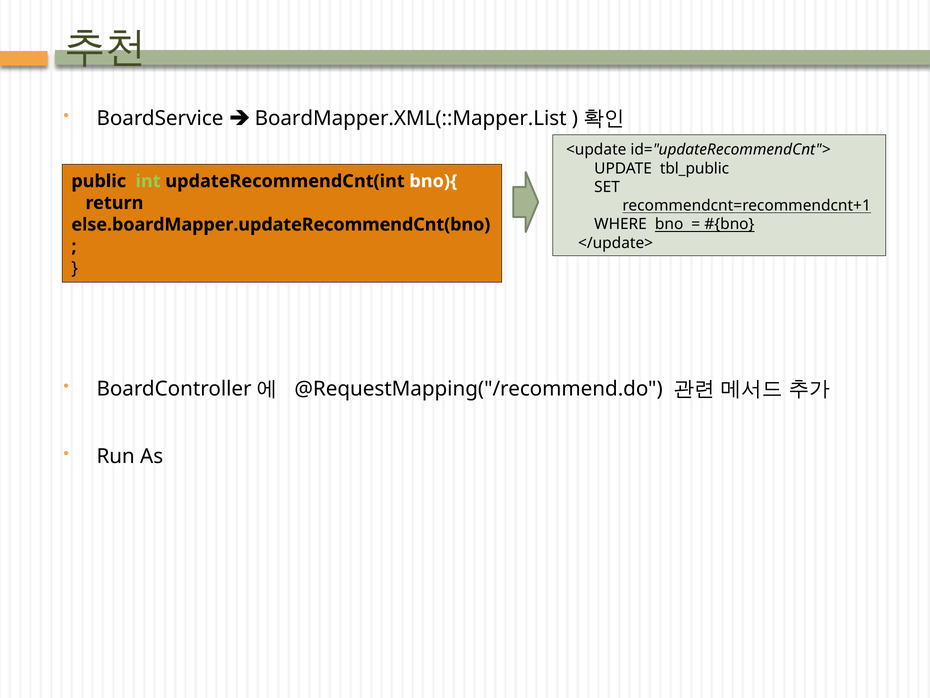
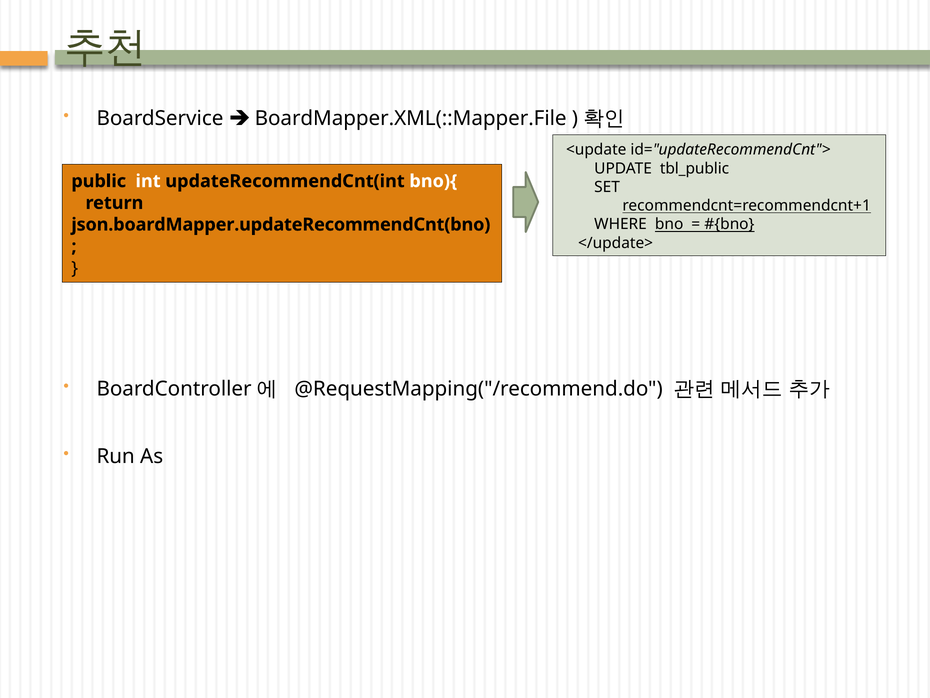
BoardMapper.XML(::Mapper.List: BoardMapper.XML(::Mapper.List -> BoardMapper.XML(::Mapper.File (411, 118)
int colour: light green -> white (148, 181)
else.boardMapper.updateRecommendCnt(bno: else.boardMapper.updateRecommendCnt(bno -> json.boardMapper.updateRecommendCnt(bno (281, 224)
